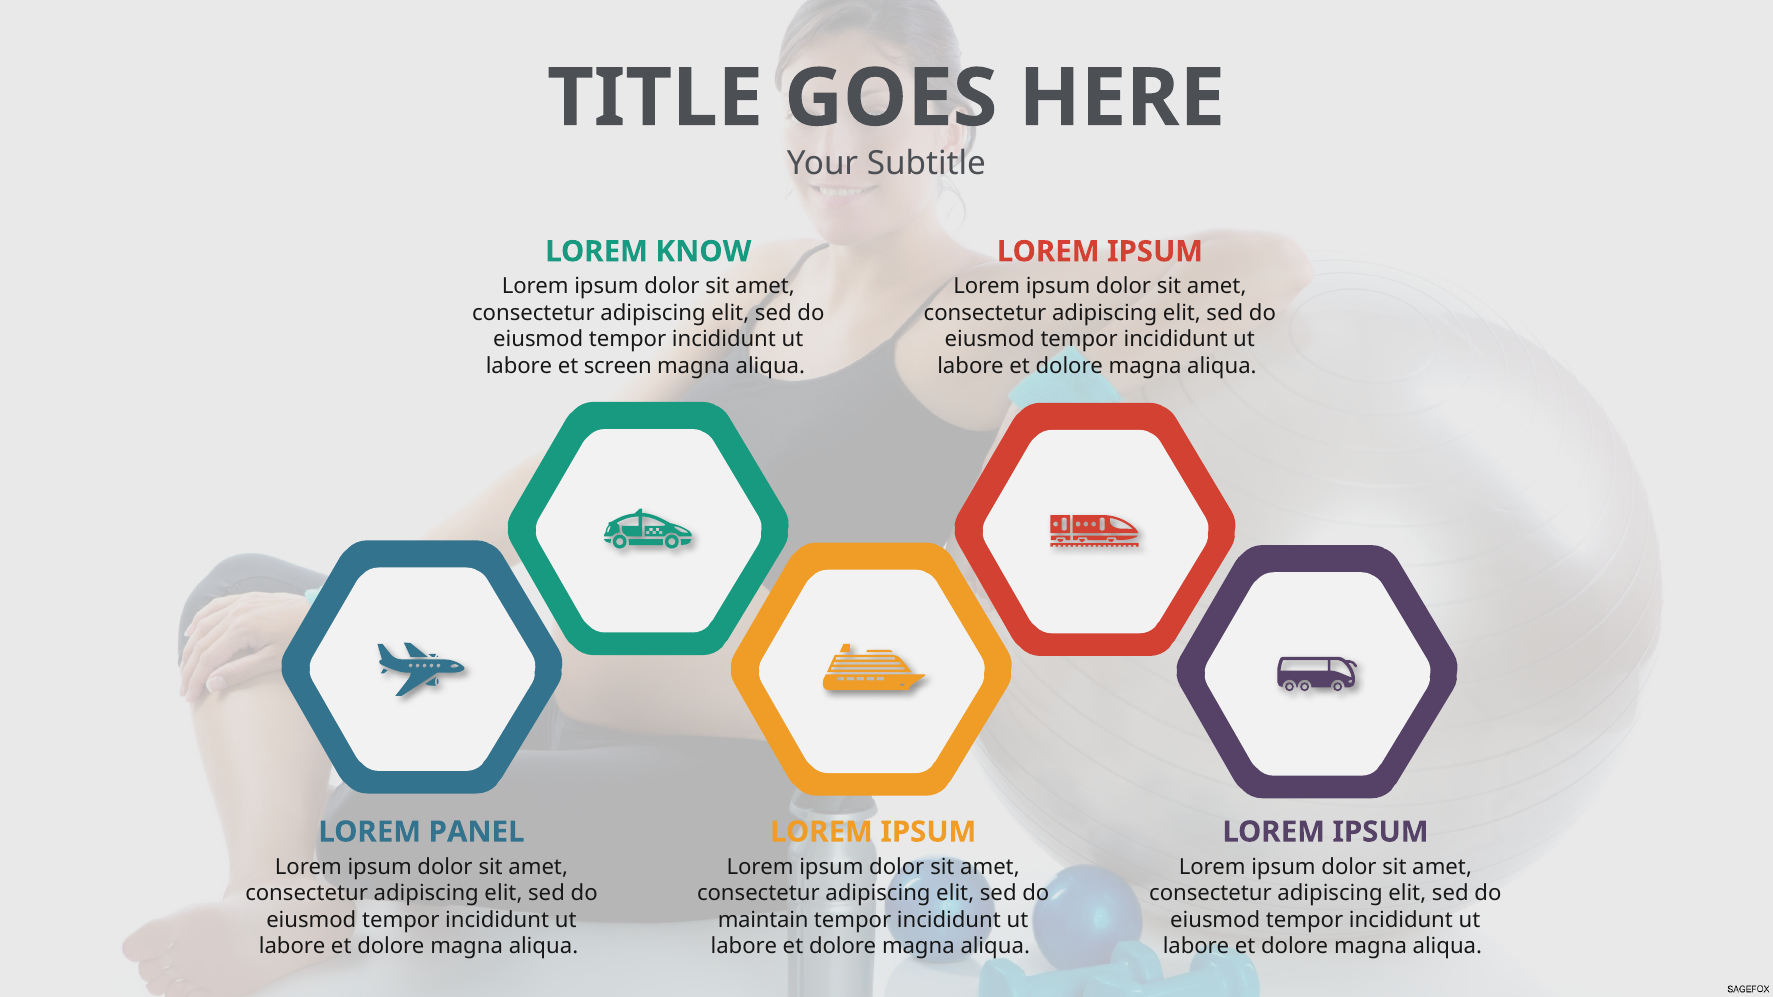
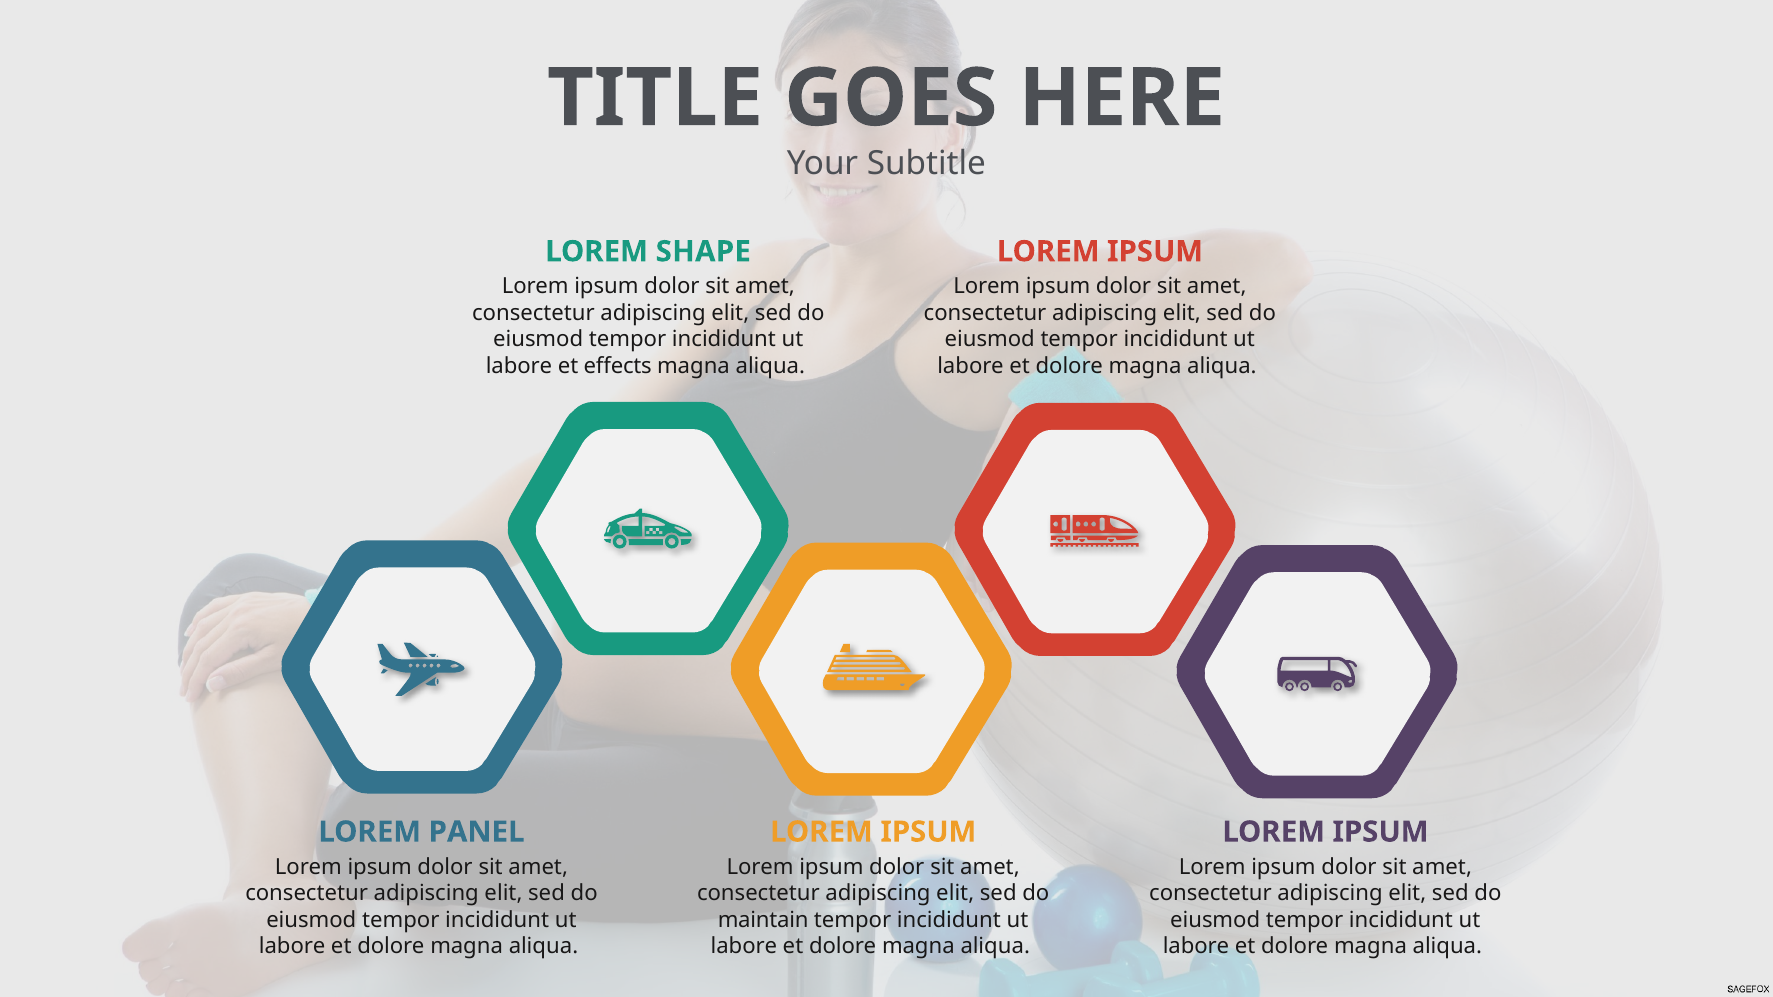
KNOW: KNOW -> SHAPE (703, 252)
screen: screen -> effects (618, 366)
